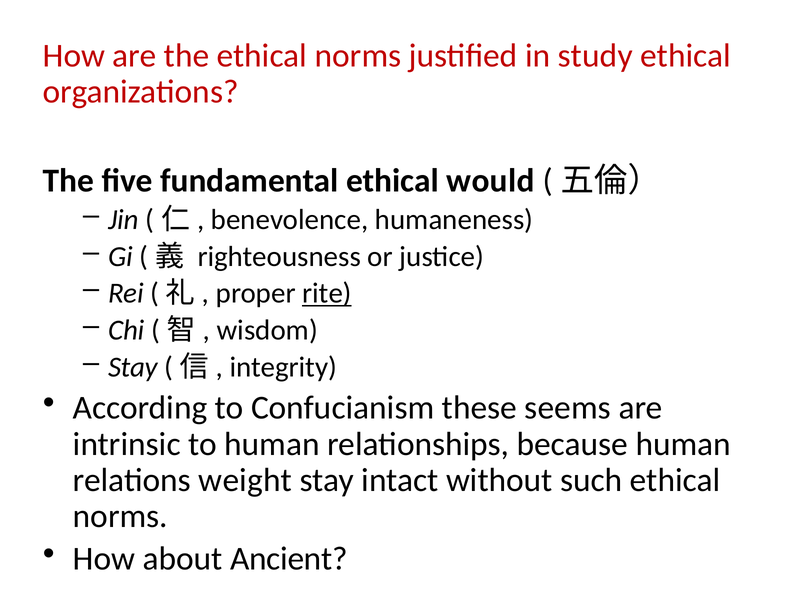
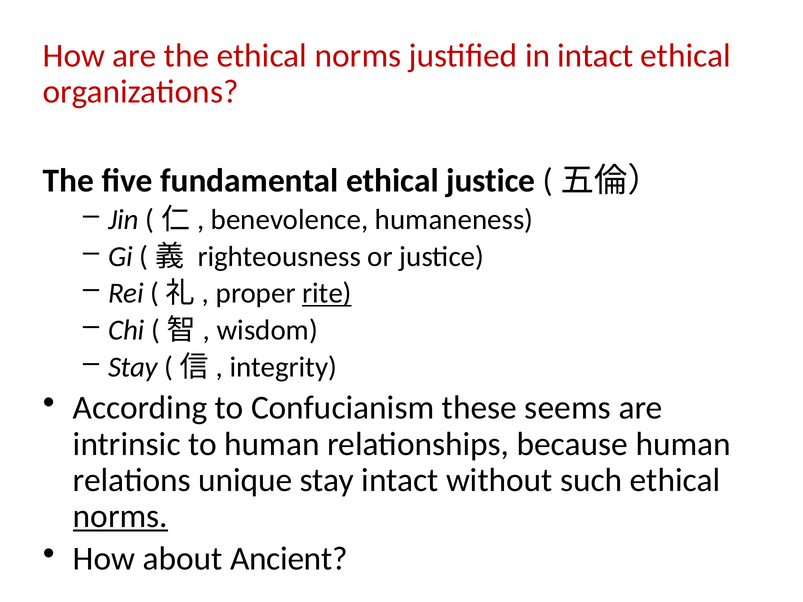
in study: study -> intact (595, 56)
ethical would: would -> justice (491, 181)
weight: weight -> unique (245, 480)
norms underline: none -> present (120, 516)
